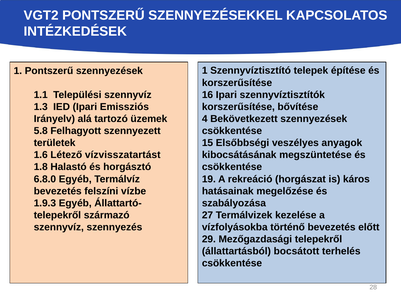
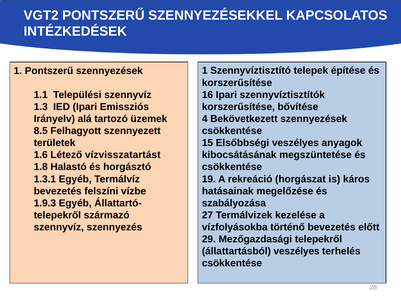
5.8: 5.8 -> 8.5 (41, 131)
6.8.0: 6.8.0 -> 1.3.1 (45, 179)
állattartásból bocsátott: bocsátott -> veszélyes (297, 251)
